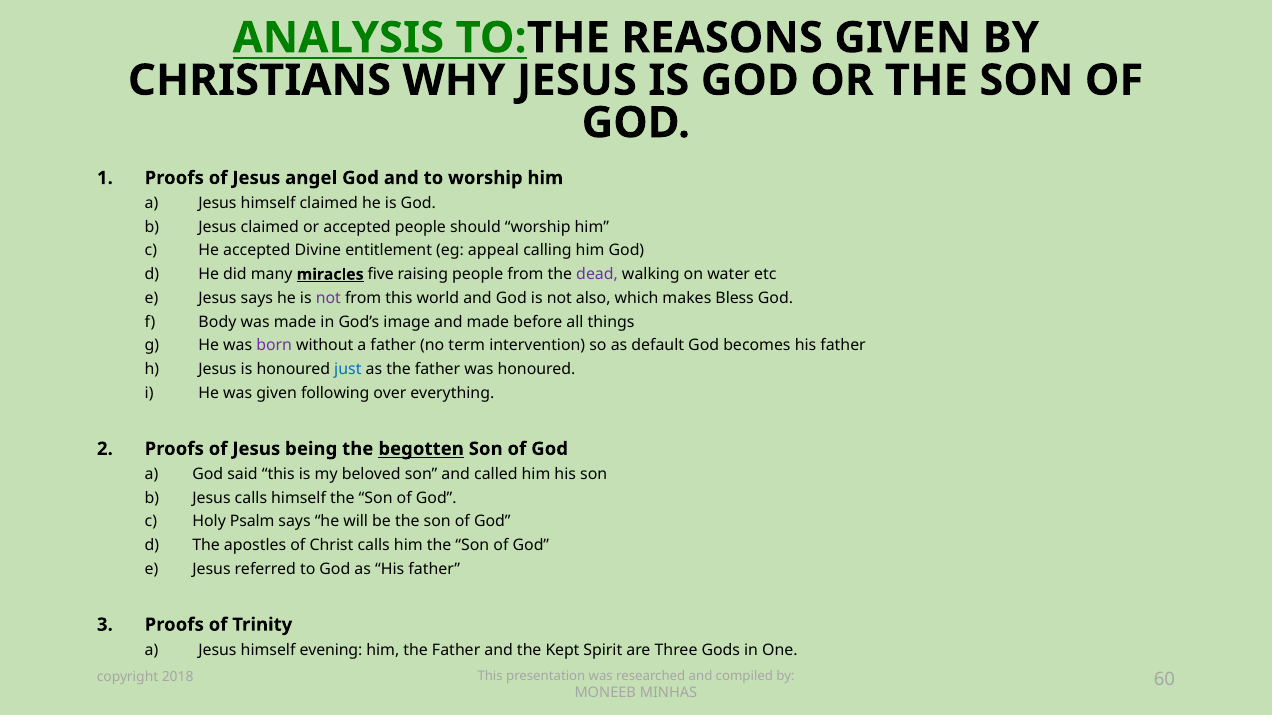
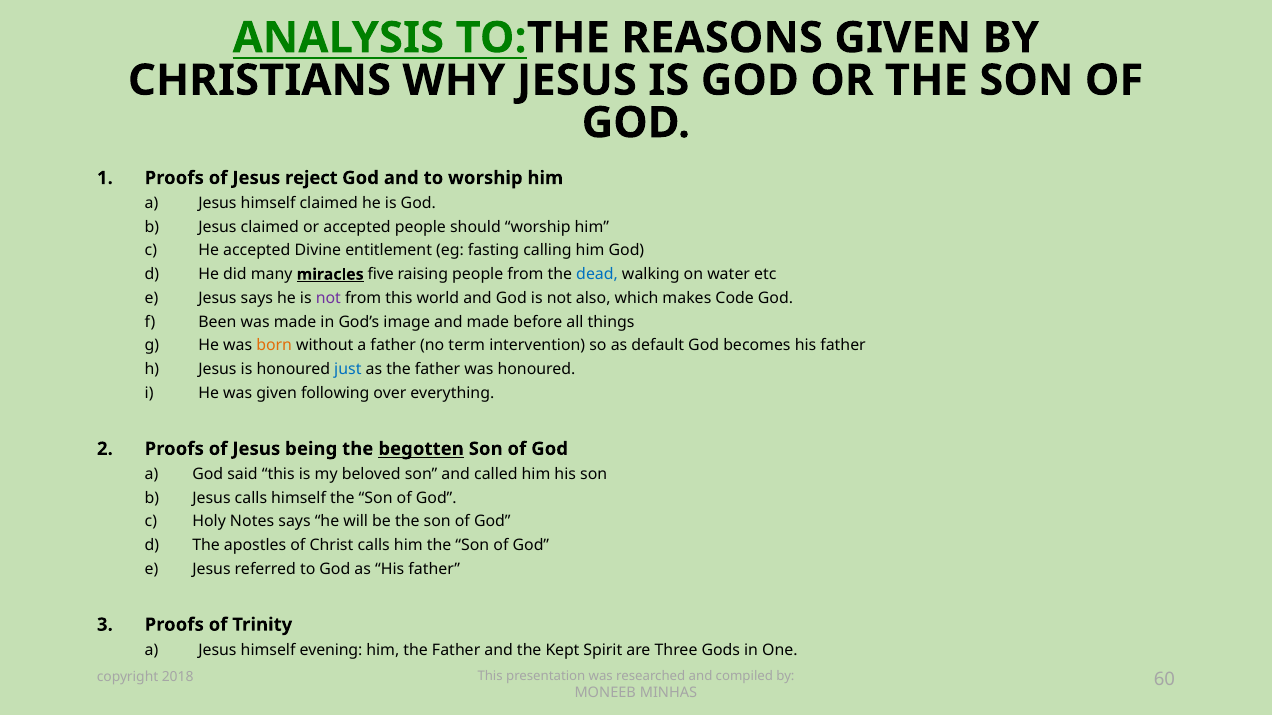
angel: angel -> reject (311, 178)
appeal: appeal -> fasting (493, 251)
dead colour: purple -> blue (597, 275)
Bless: Bless -> Code (735, 298)
Body: Body -> Been (217, 322)
born colour: purple -> orange (274, 346)
Psalm: Psalm -> Notes (252, 522)
